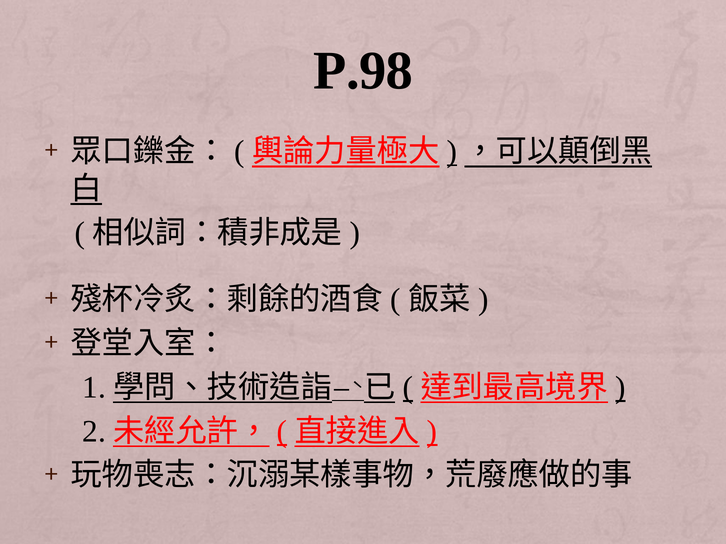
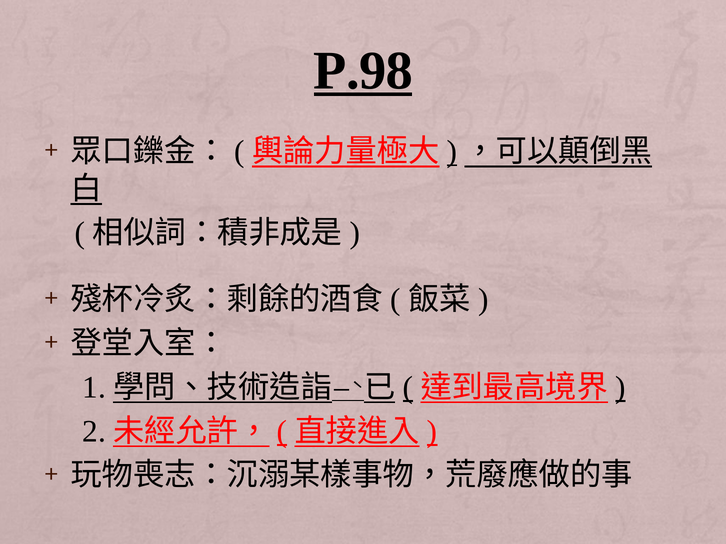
P.98 underline: none -> present (363, 71)
